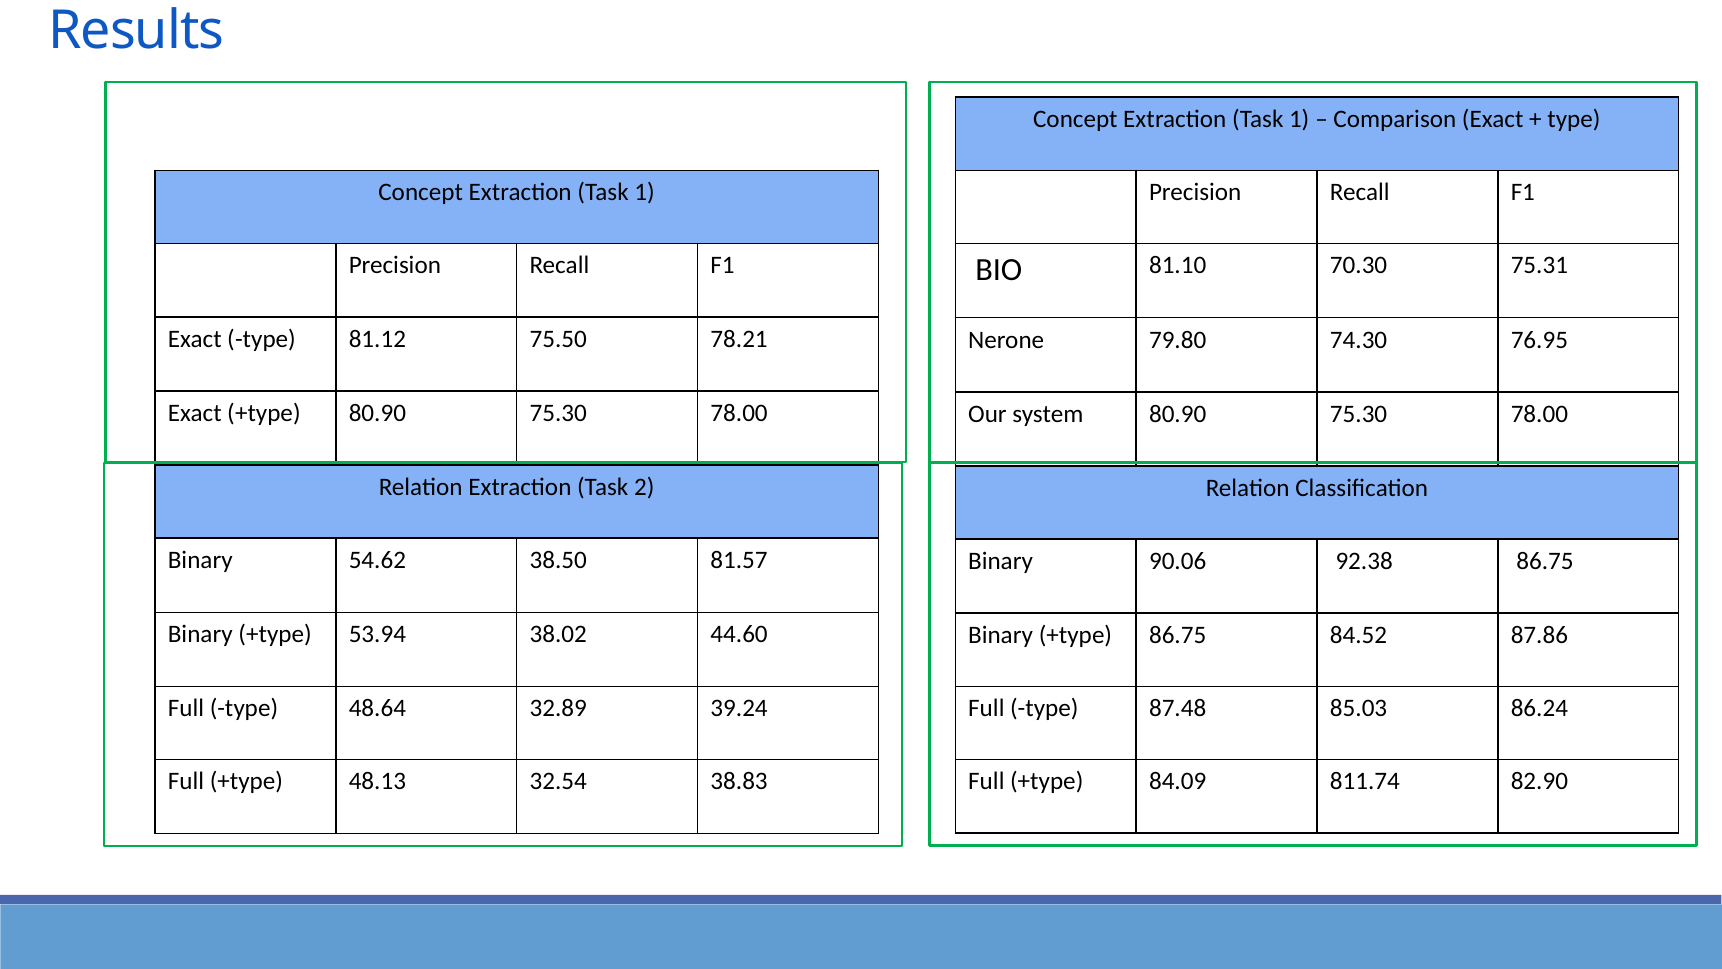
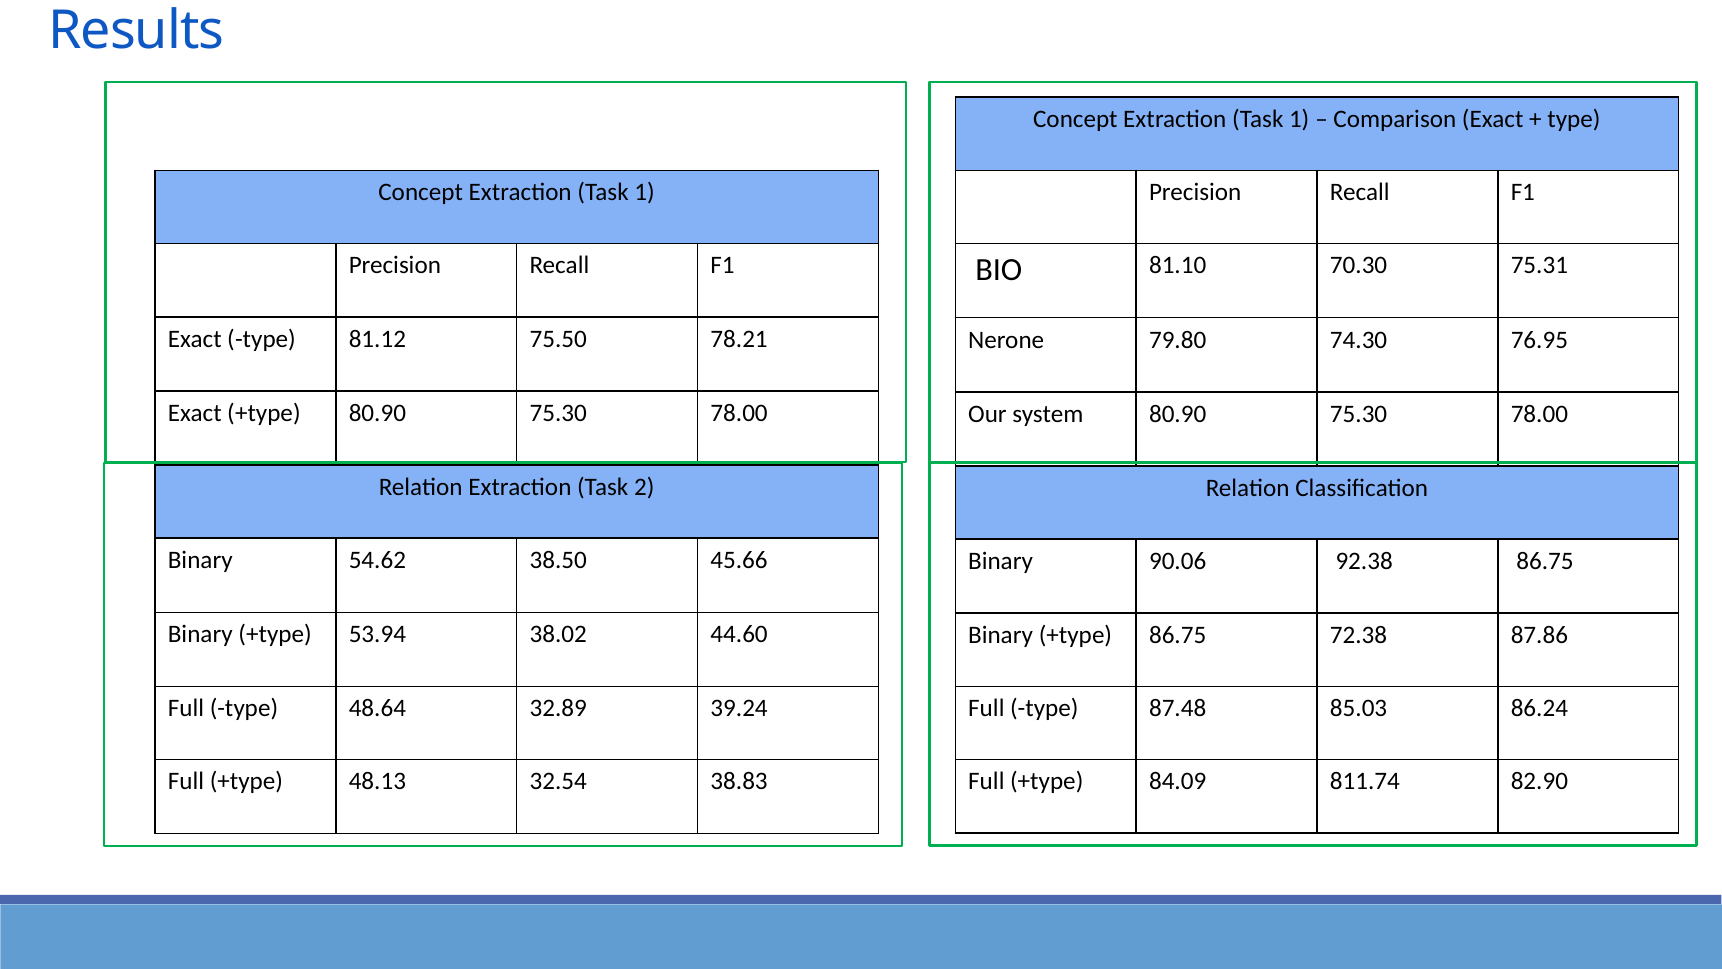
81.57: 81.57 -> 45.66 (739, 560)
84.52: 84.52 -> 72.38 (1359, 635)
